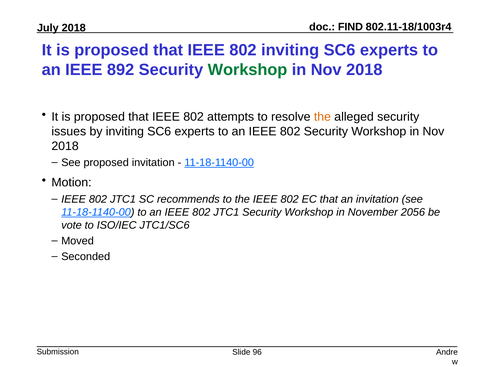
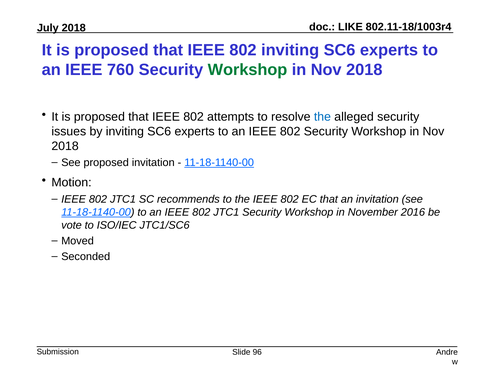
FIND: FIND -> LIKE (350, 27)
892: 892 -> 760 (121, 70)
the colour: orange -> blue (322, 117)
2056: 2056 -> 2016 (413, 212)
